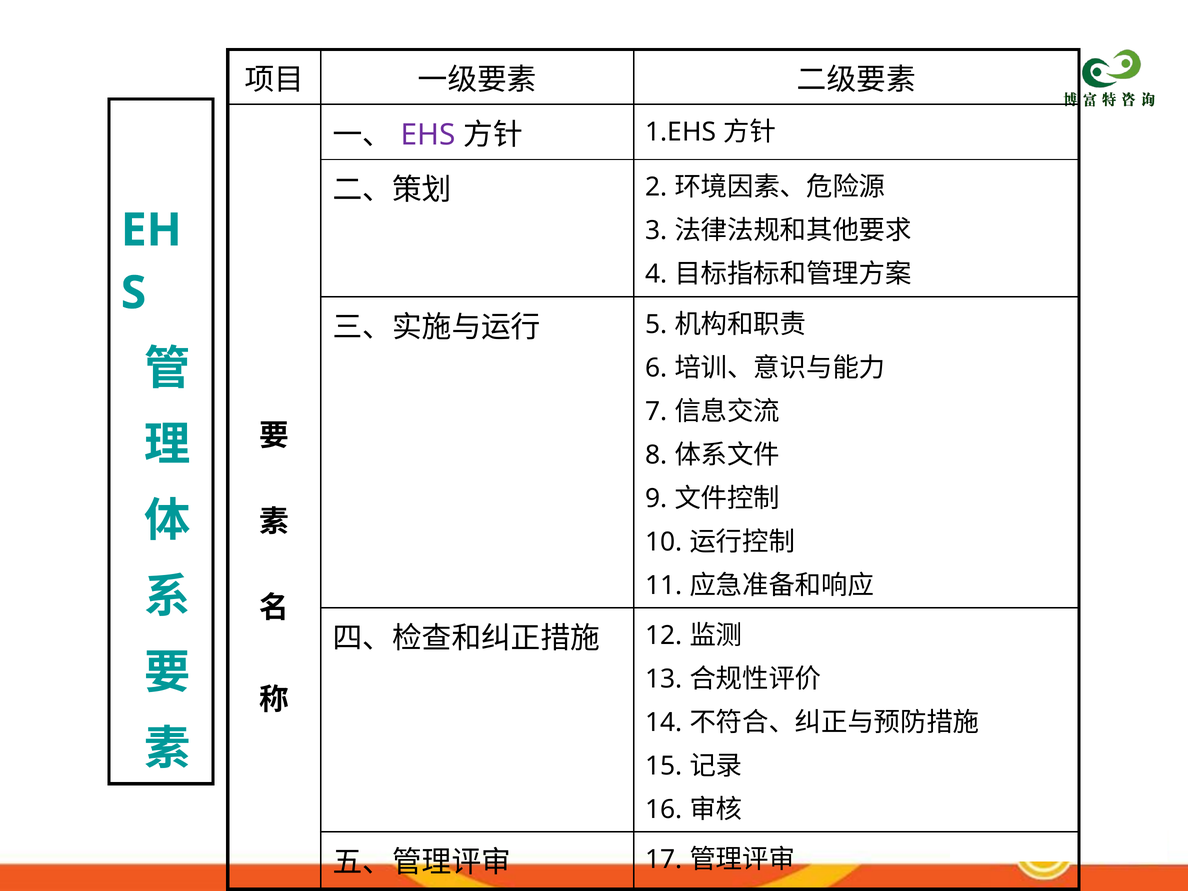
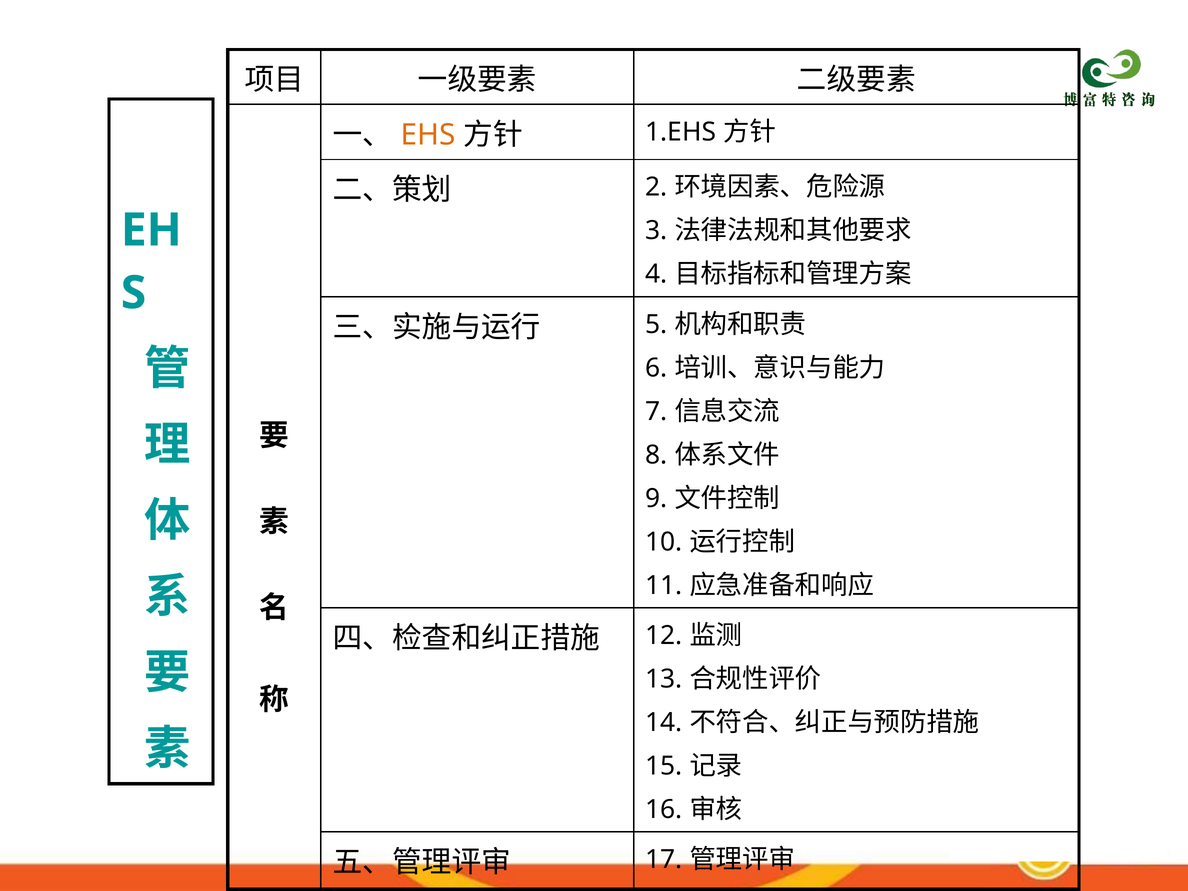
EHS colour: purple -> orange (428, 135)
